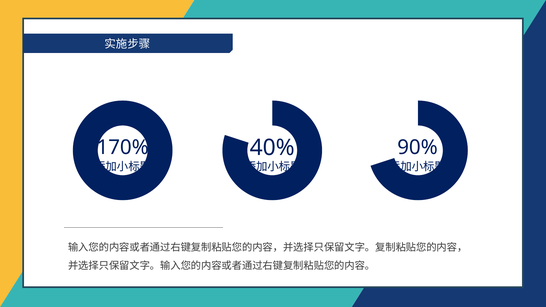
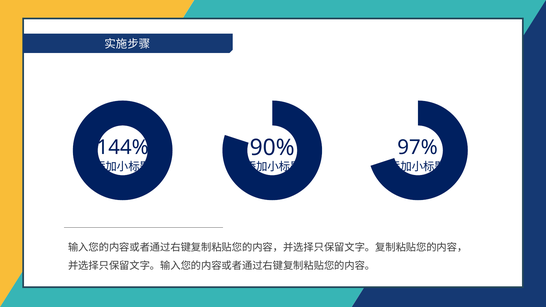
40%: 40% -> 90% (272, 148)
170%: 170% -> 144% (123, 147)
90%: 90% -> 97% (417, 148)
